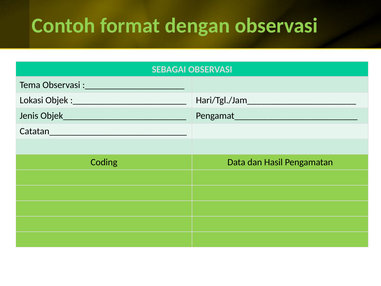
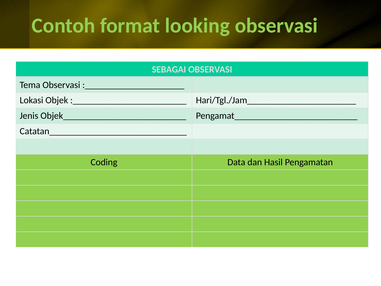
dengan: dengan -> looking (197, 26)
